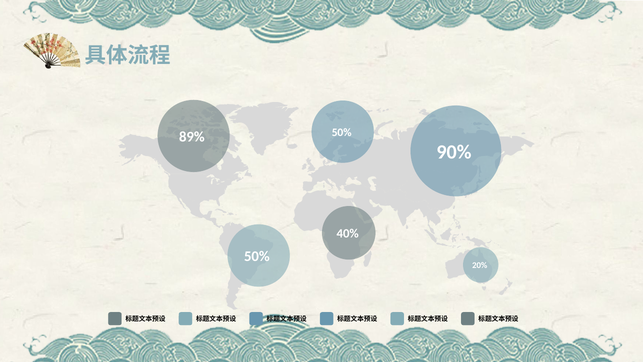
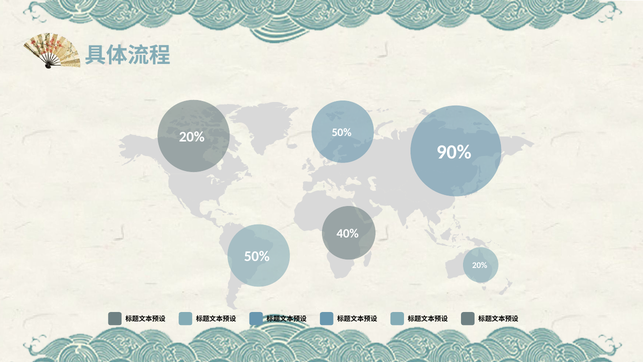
89%: 89% -> 20% (192, 137)
